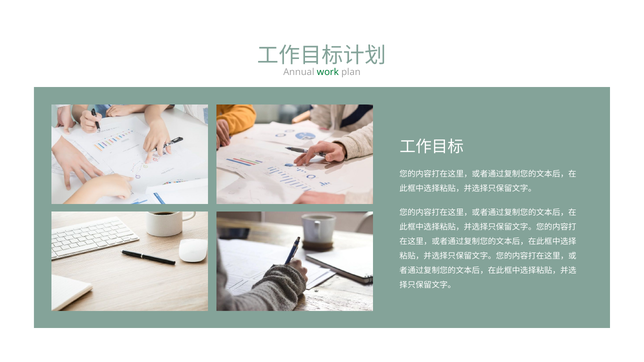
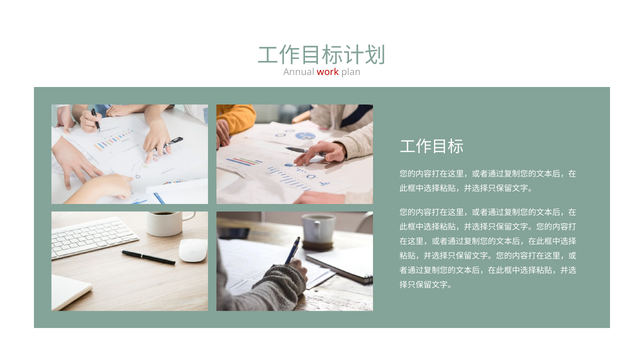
work colour: green -> red (328, 72)
